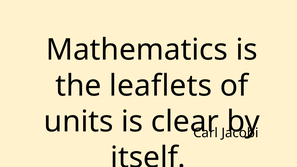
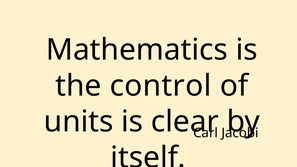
leaflets: leaflets -> control (161, 86)
